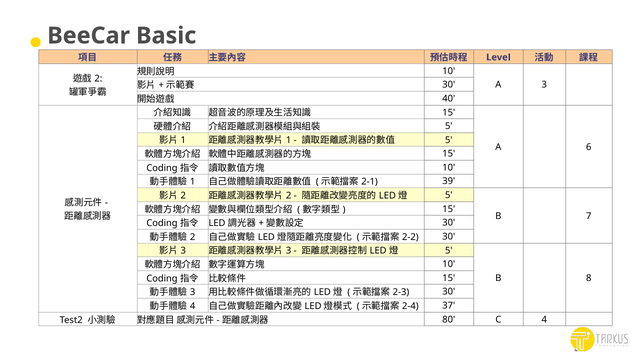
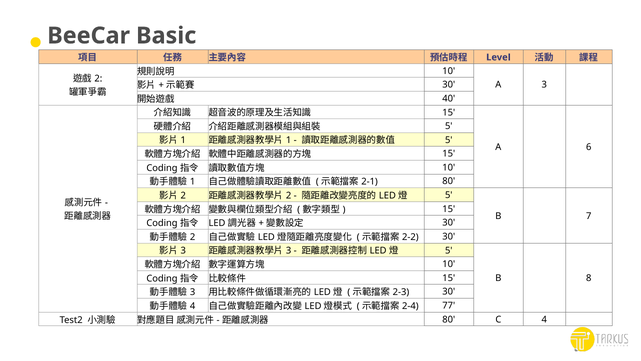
39: 39 -> 80 (449, 181)
37: 37 -> 77 (449, 305)
